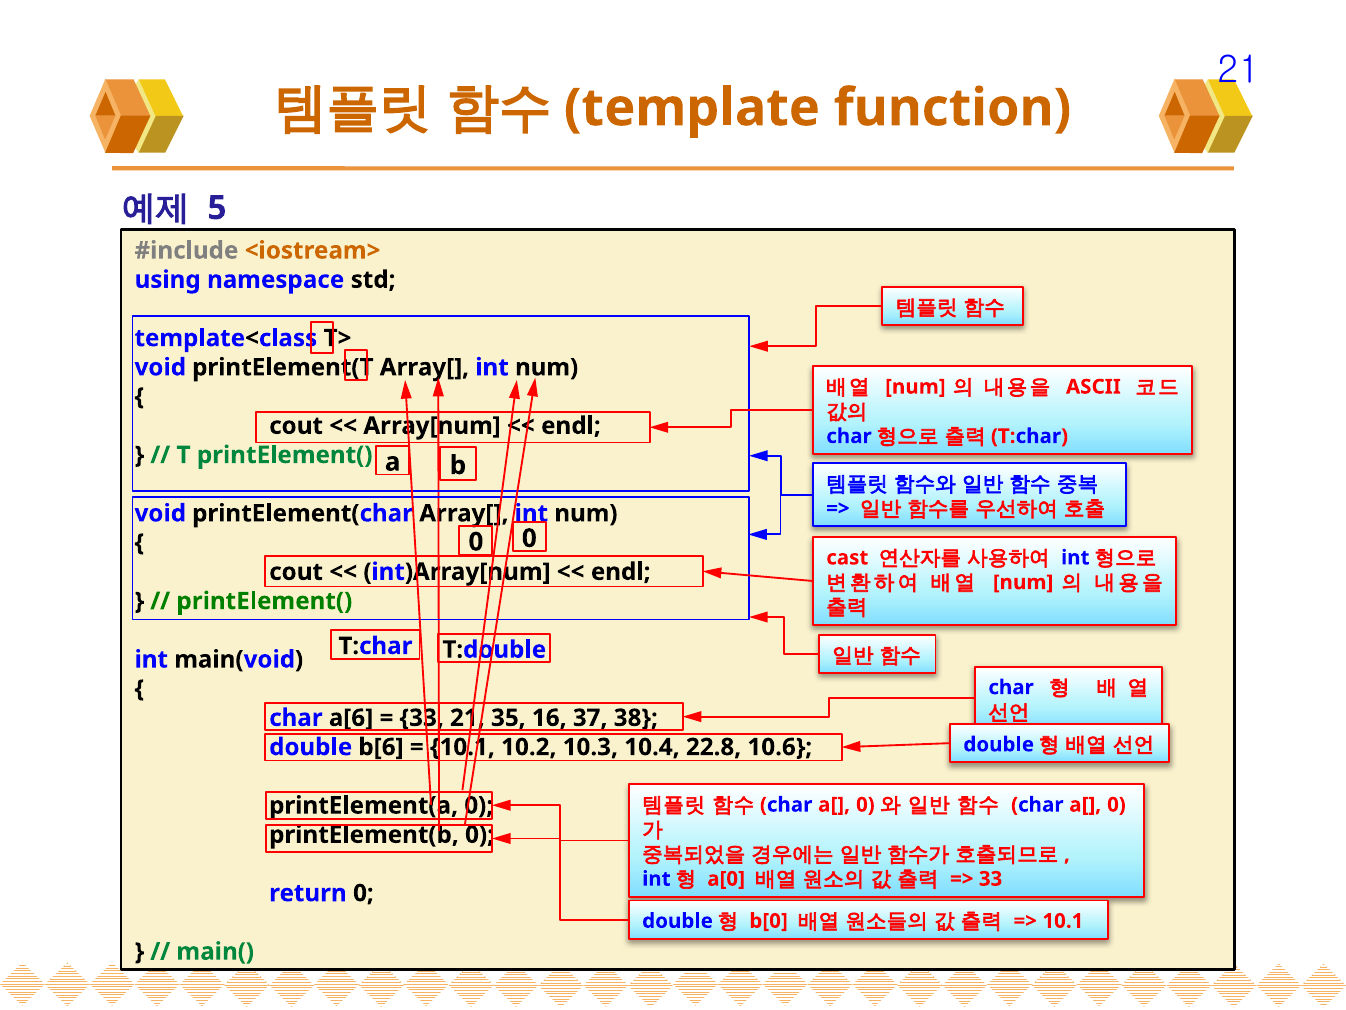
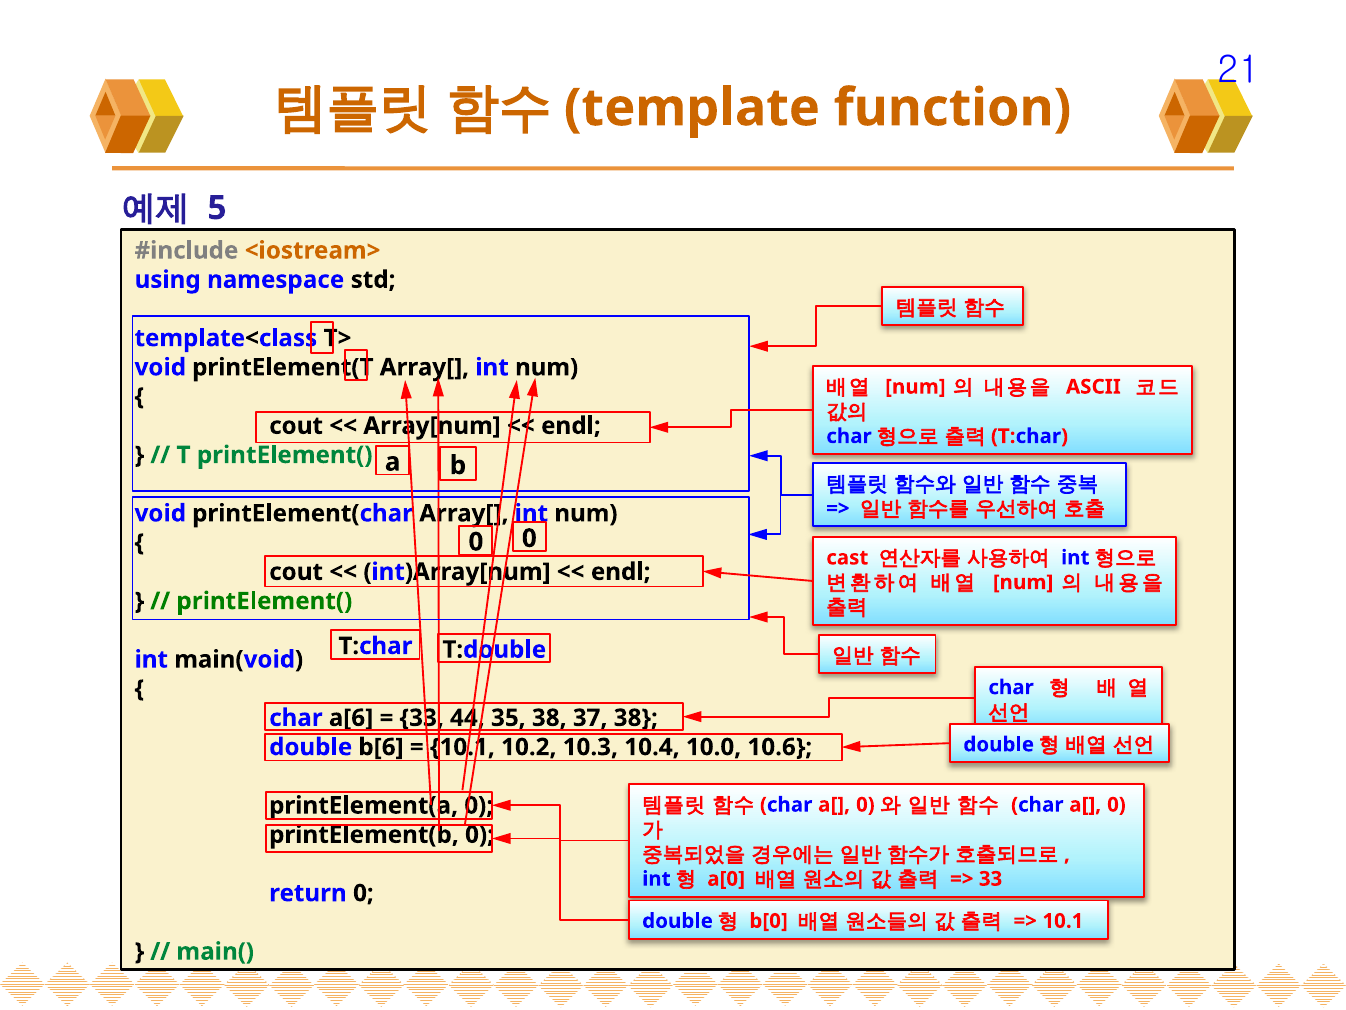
33 21: 21 -> 44 (467, 718)
35 16: 16 -> 38 (549, 718)
22.8: 22.8 -> 10.0 (714, 747)
